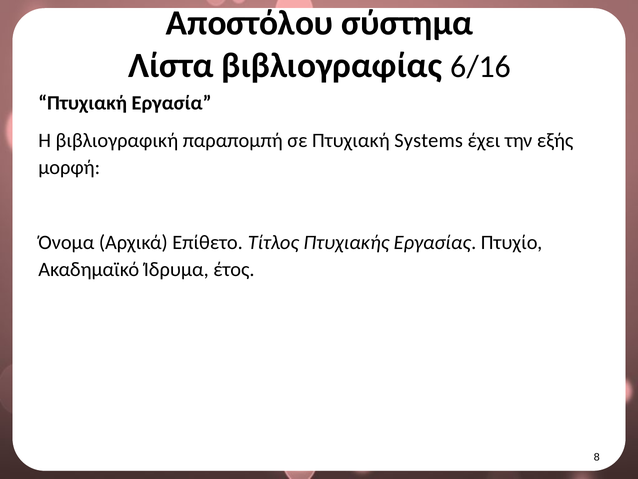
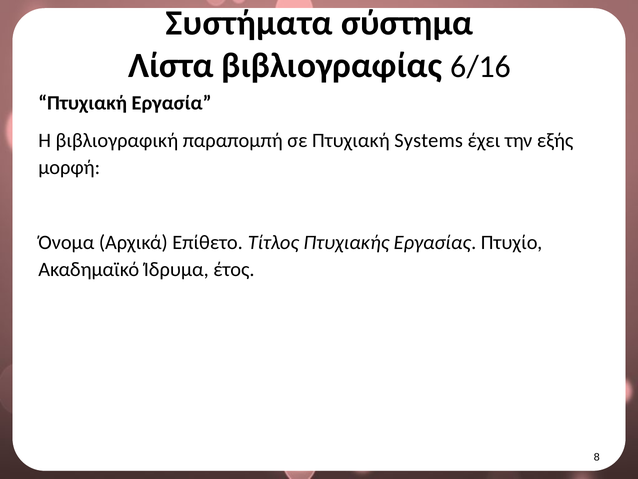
Αποστόλου: Αποστόλου -> Συστήματα (249, 23)
